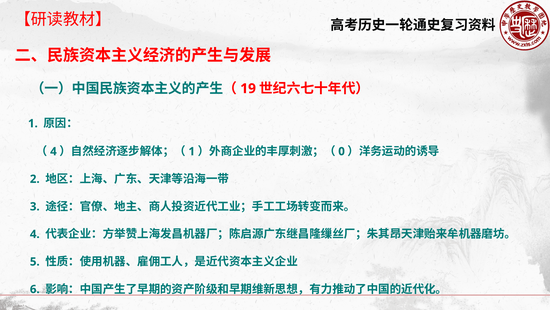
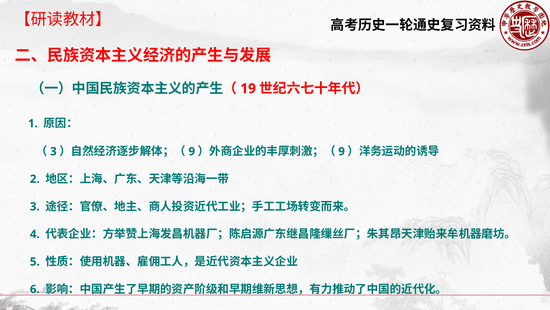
4: 4 -> 3 (53, 151)
1: 1 -> 9 (192, 151)
0: 0 -> 9 (342, 151)
